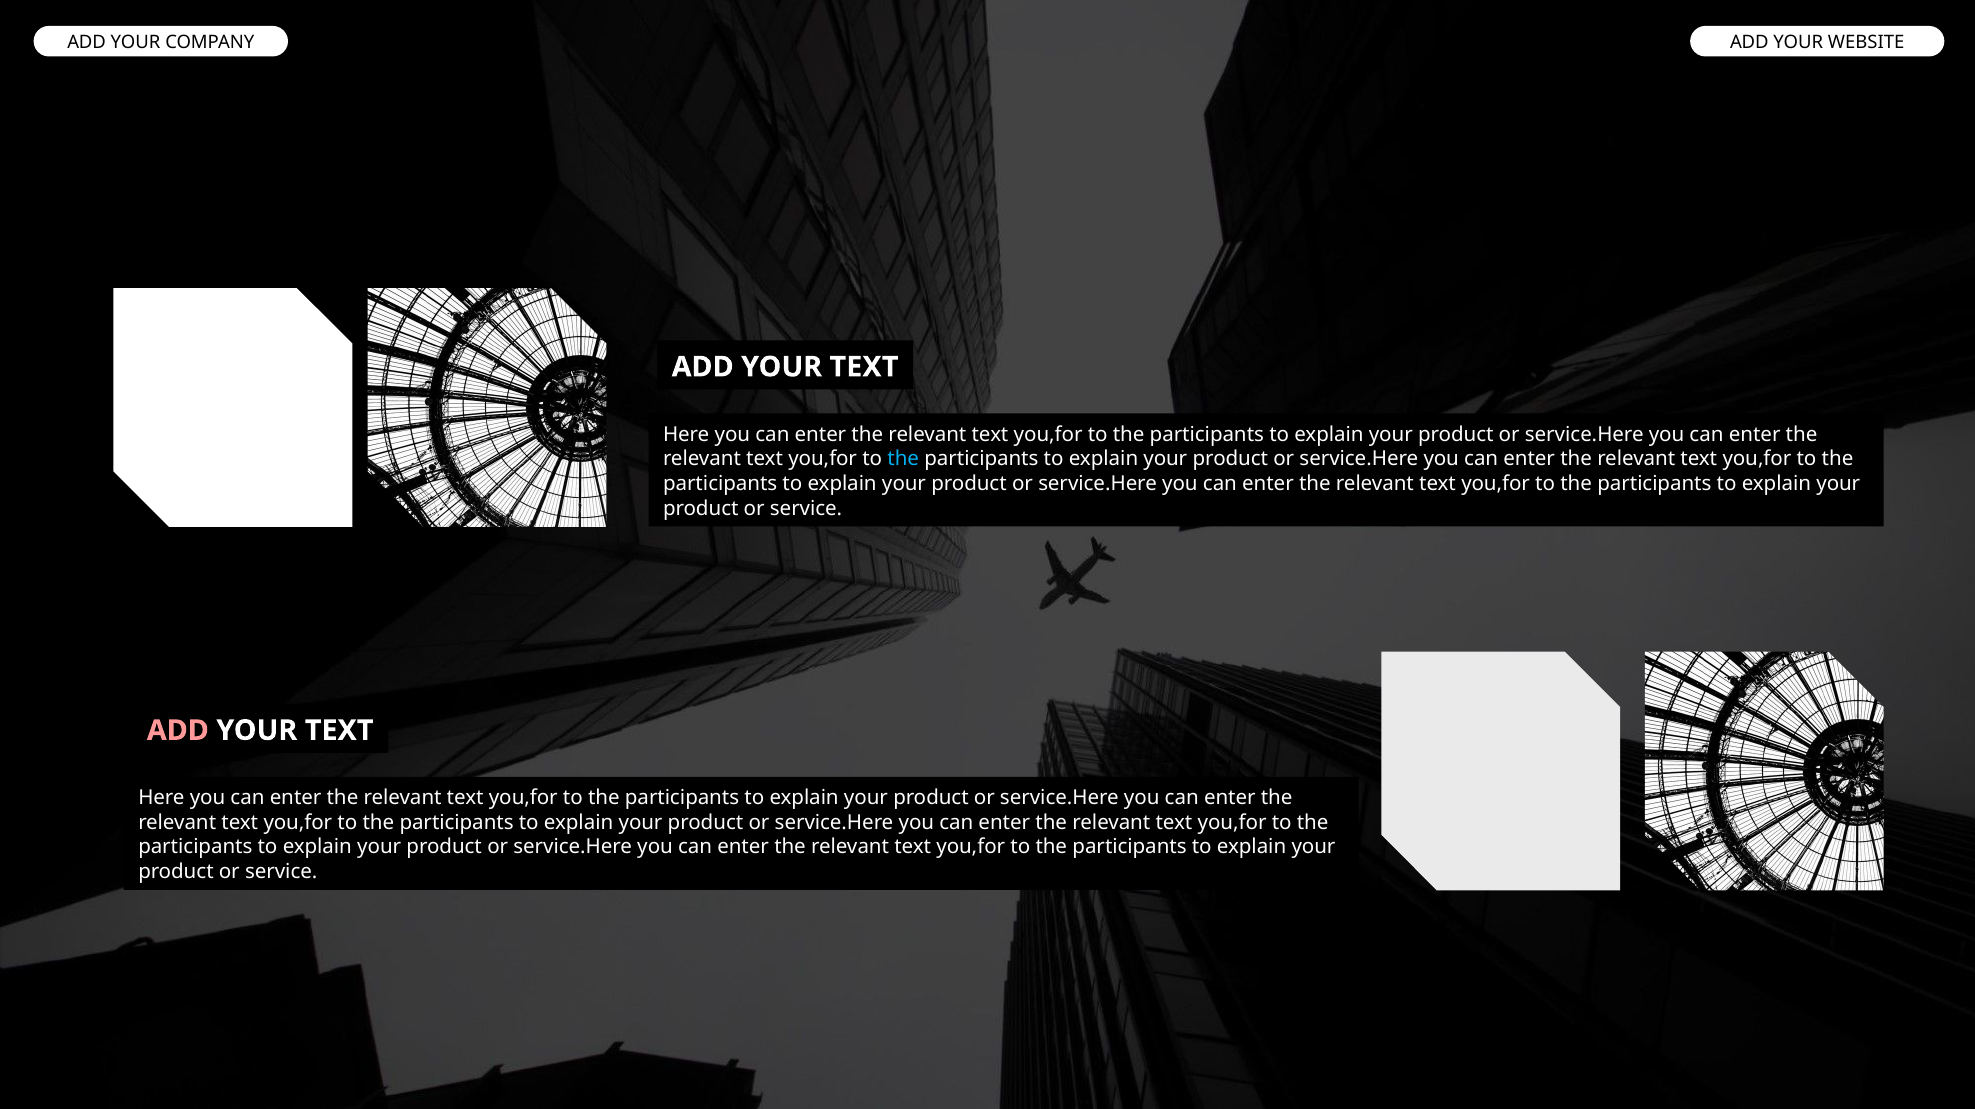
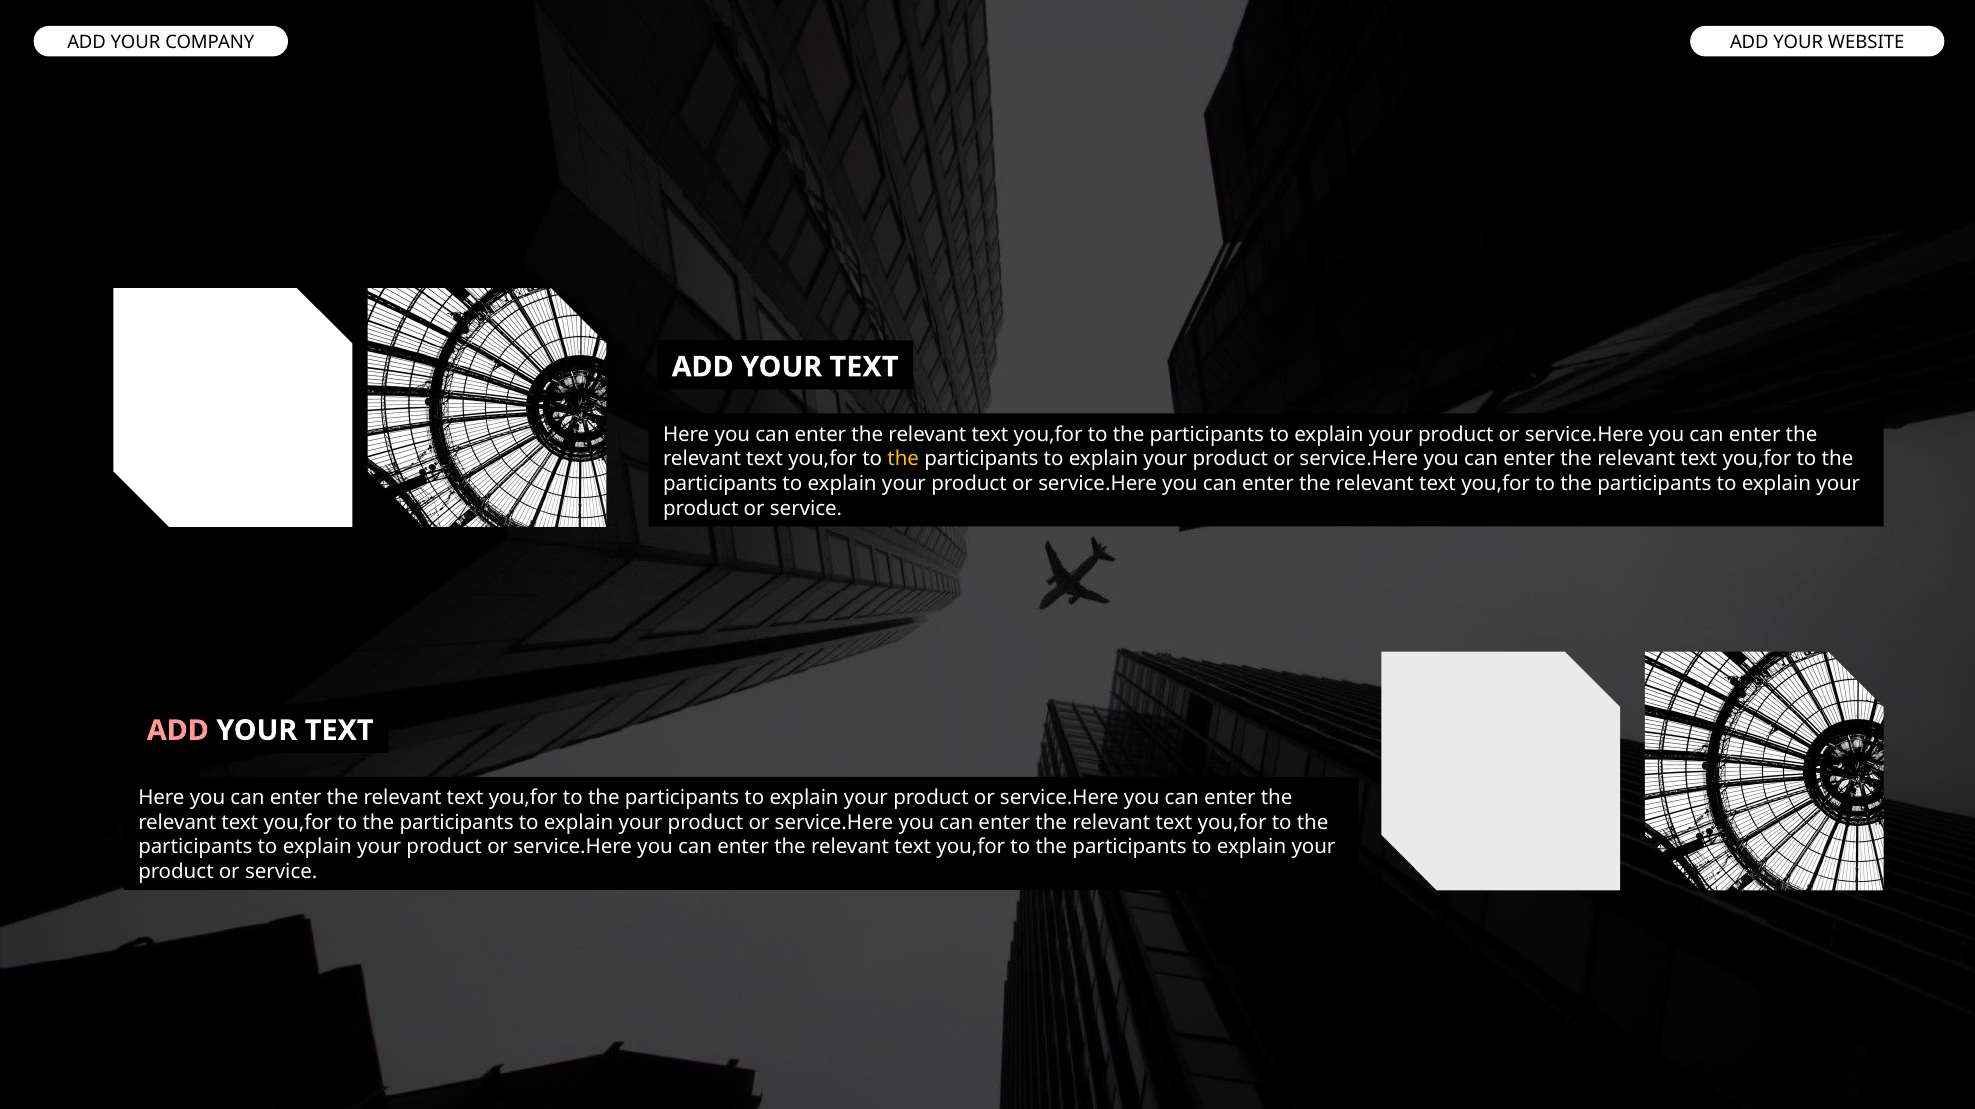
the colour: light blue -> yellow (903, 459)
